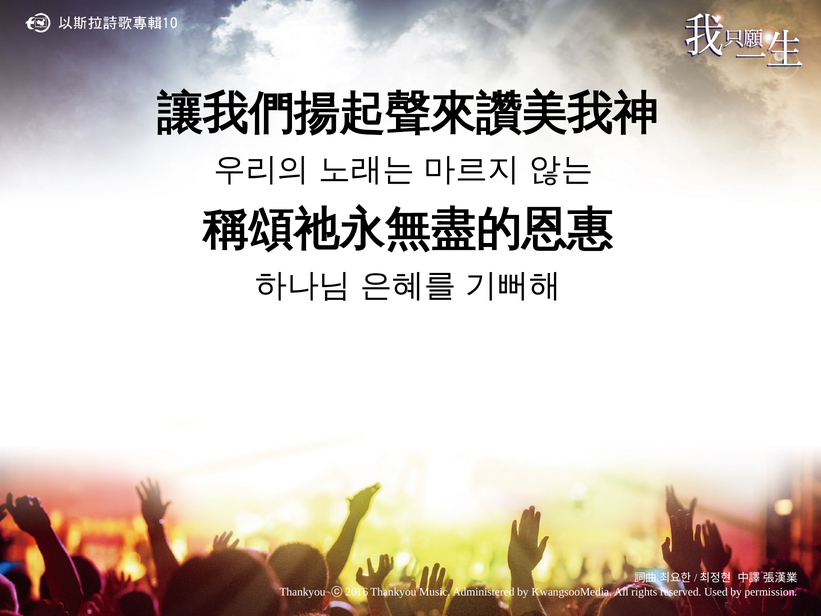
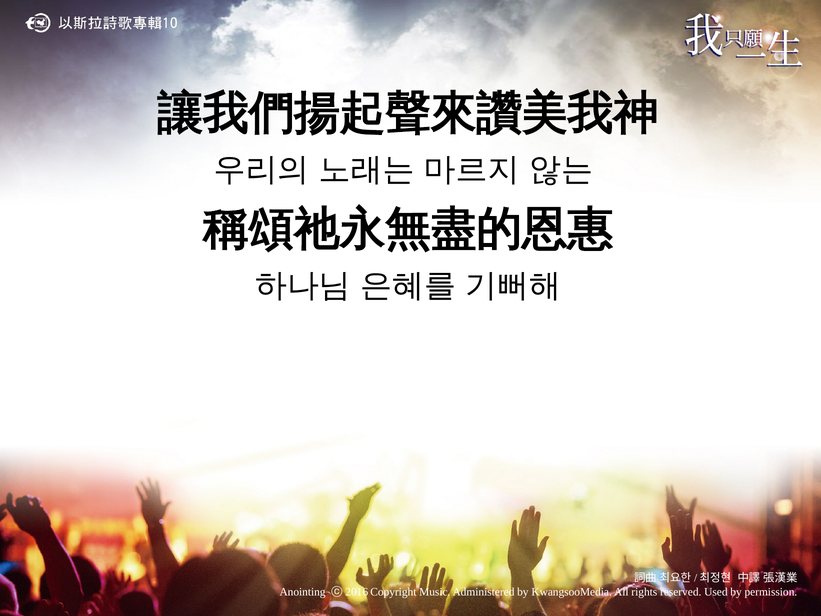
Thankyou: Thankyou -> Anointing (303, 592)
2016 Thankyou: Thankyou -> Copyright (393, 592)
